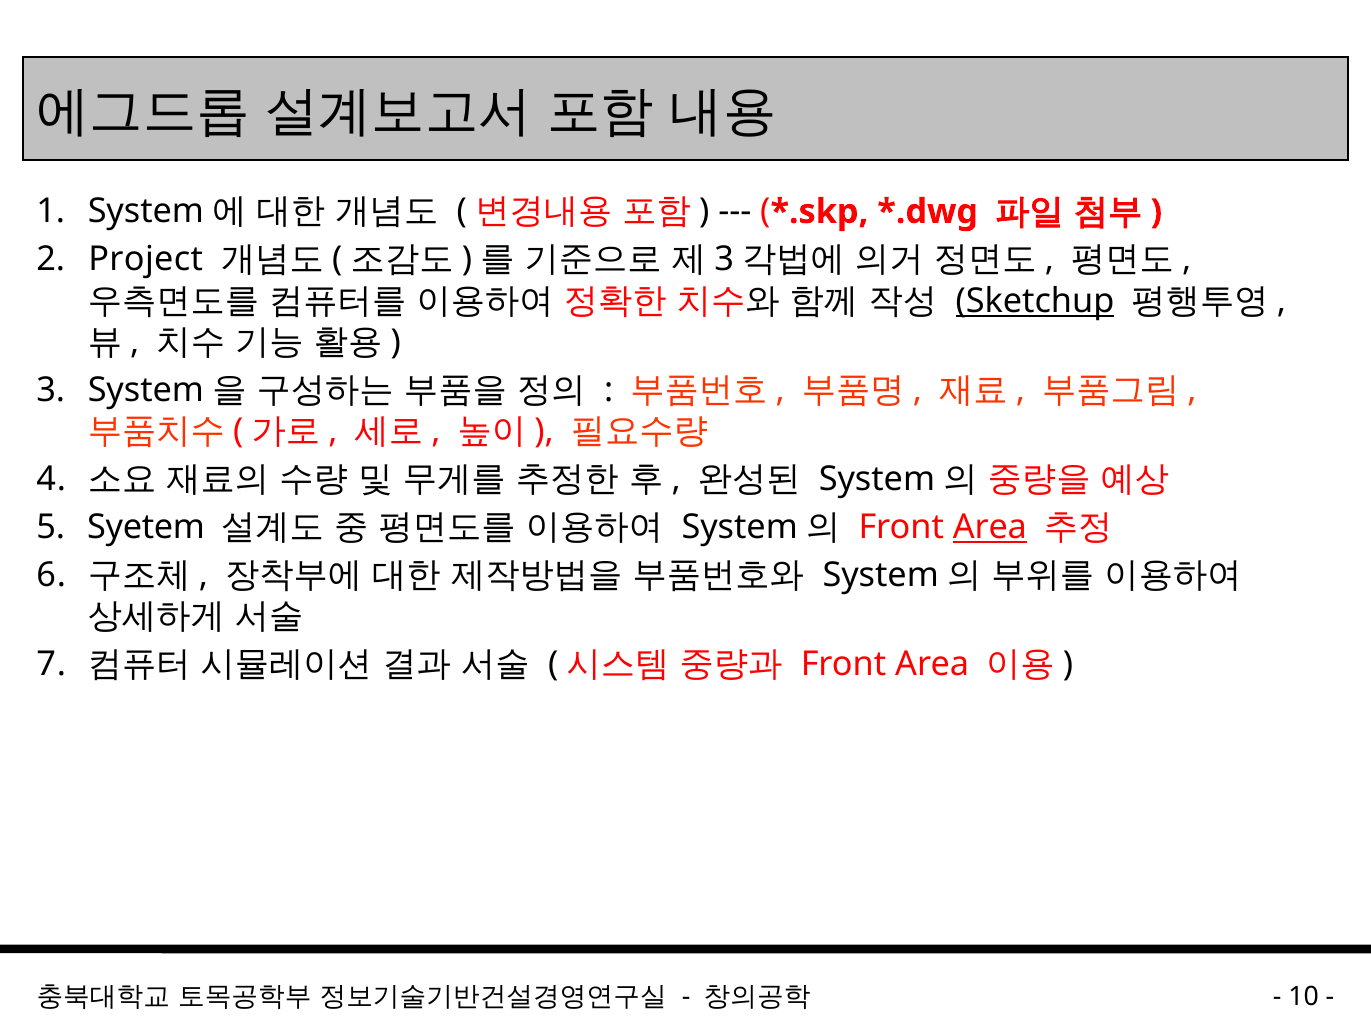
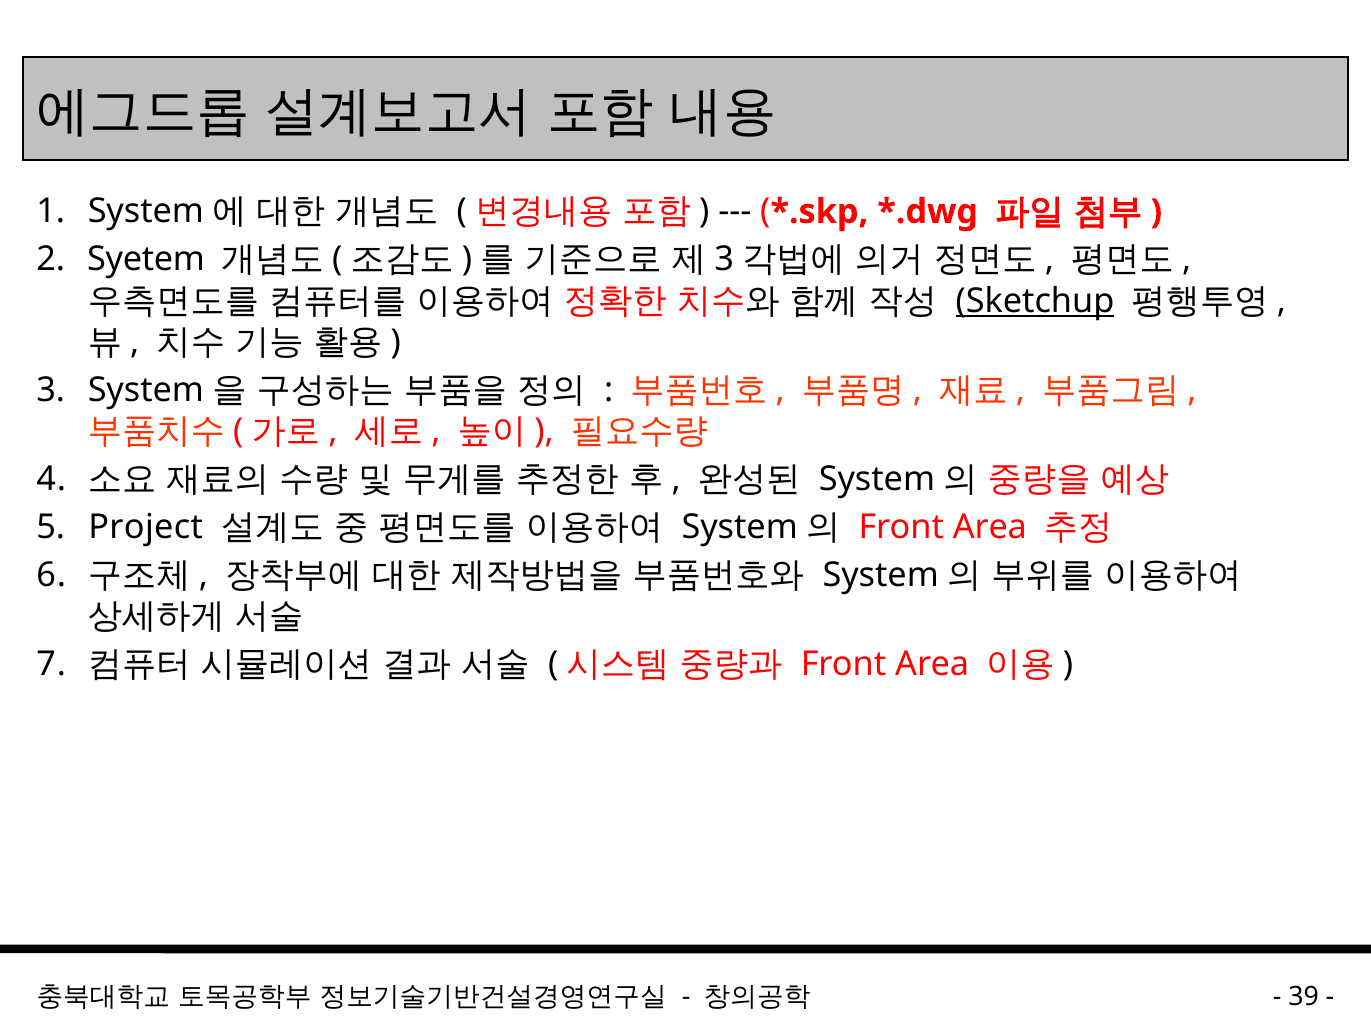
Project: Project -> Syetem (146, 259)
Syetem: Syetem -> Project (146, 527)
Area underline: present -> none (990, 527)
10: 10 -> 39 (1304, 996)
